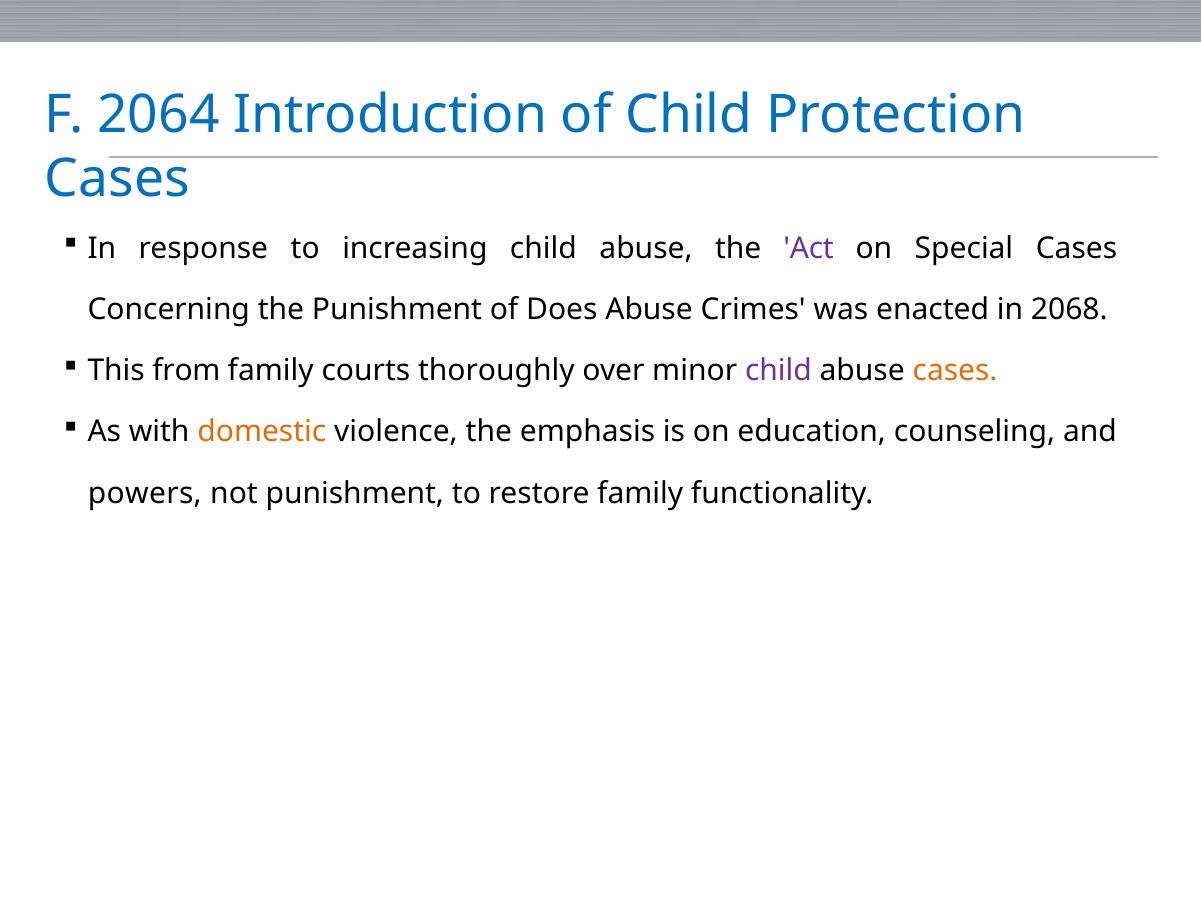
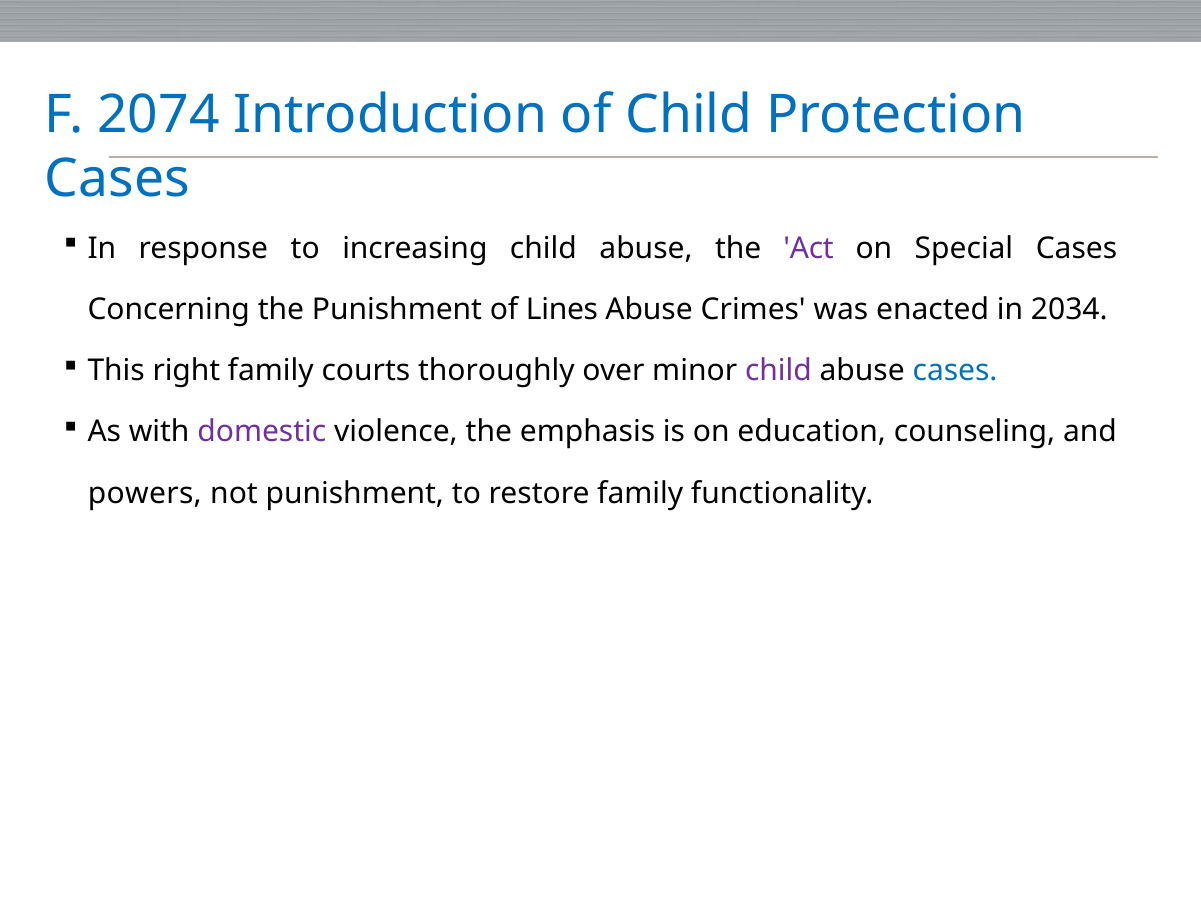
2064: 2064 -> 2074 (159, 115)
Does: Does -> Lines (562, 309)
2068: 2068 -> 2034 (1069, 309)
from: from -> right (186, 371)
cases colour: orange -> blue (955, 371)
domestic colour: orange -> purple (262, 432)
